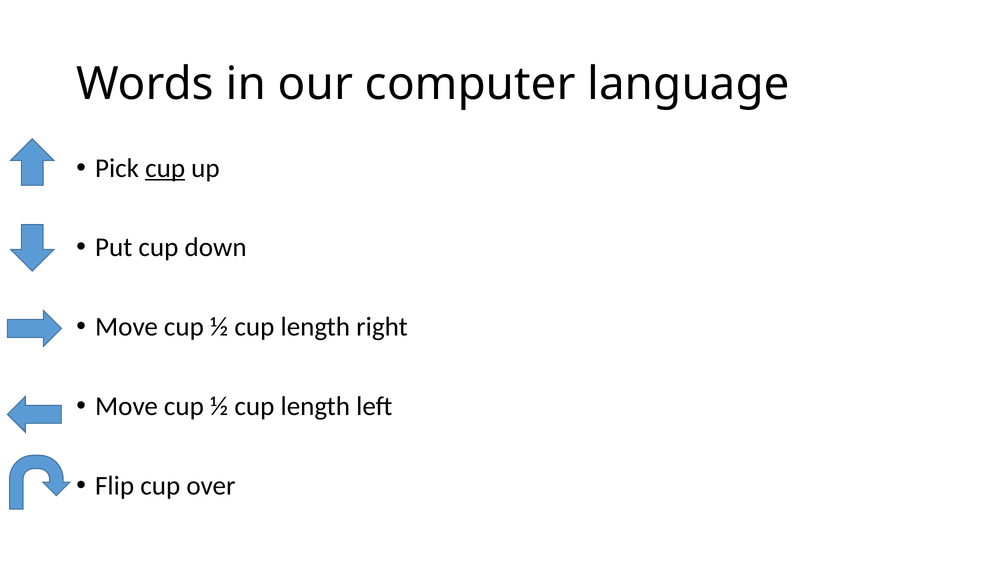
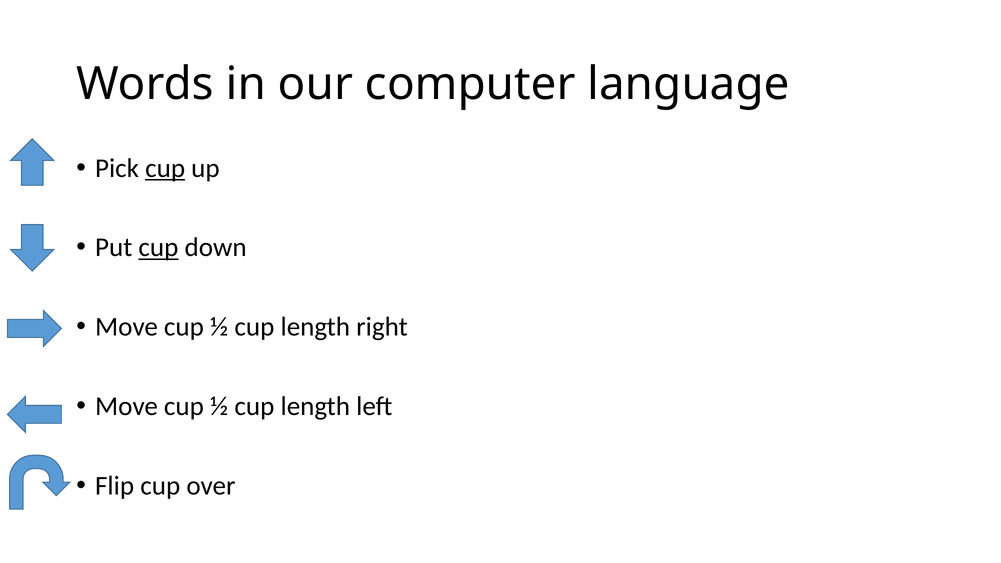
cup underline: none -> present (158, 247)
